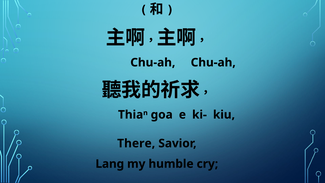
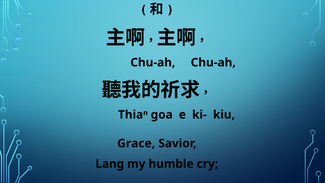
There: There -> Grace (136, 143)
